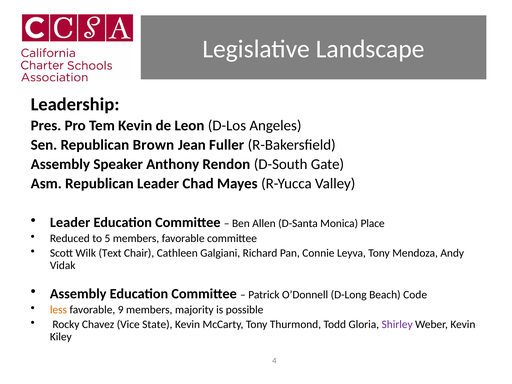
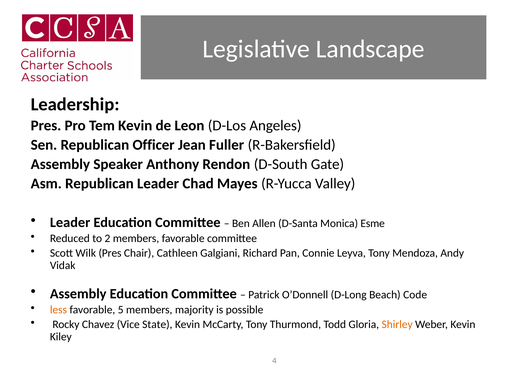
Brown: Brown -> Officer (154, 145)
Place: Place -> Esme (373, 224)
5: 5 -> 2 (107, 238)
Wilk Text: Text -> Pres (110, 253)
9: 9 -> 5 (121, 310)
Shirley colour: purple -> orange (397, 324)
